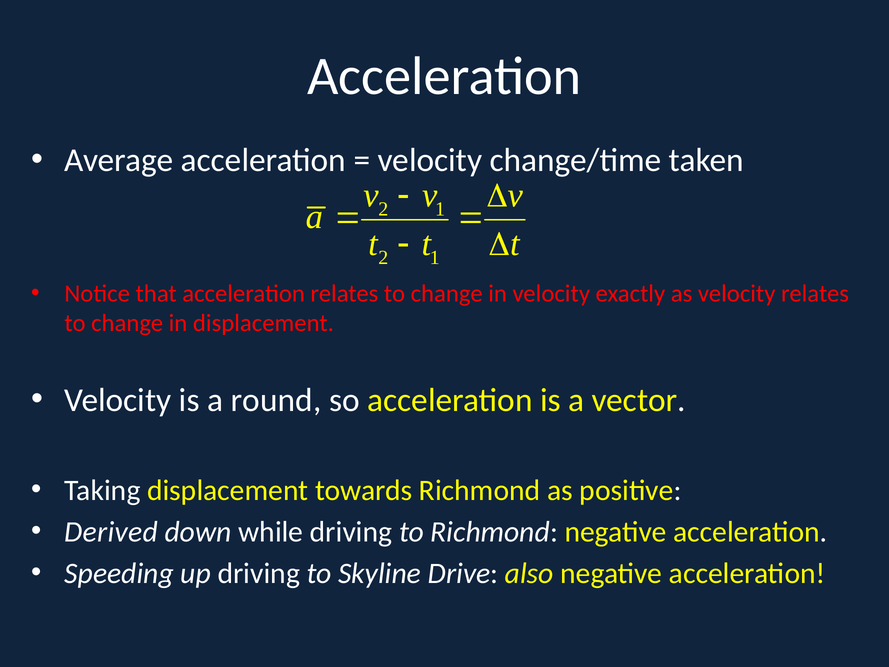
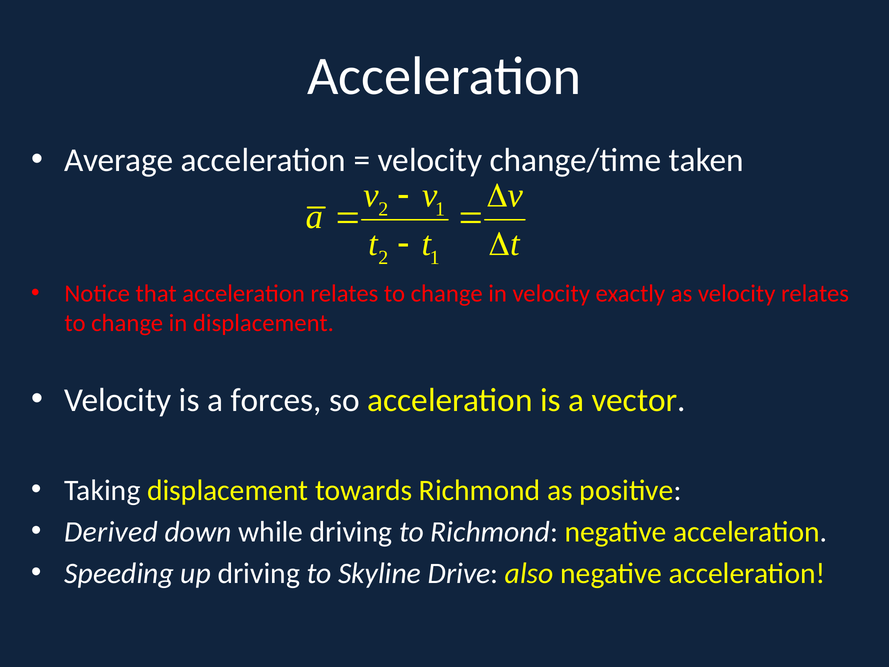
round: round -> forces (276, 400)
